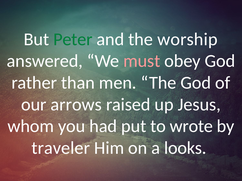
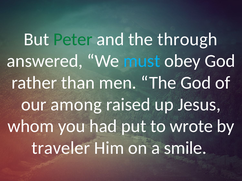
worship: worship -> through (187, 39)
must colour: pink -> light blue (142, 61)
arrows: arrows -> among (76, 105)
looks: looks -> smile (185, 148)
